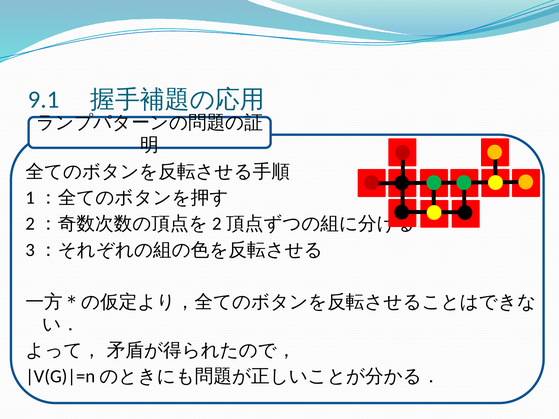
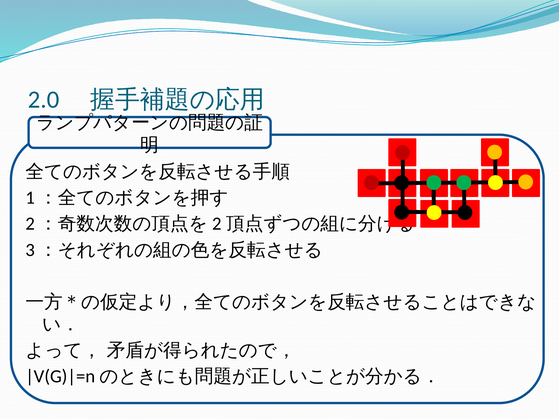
9.1: 9.1 -> 2.0 (44, 100)
